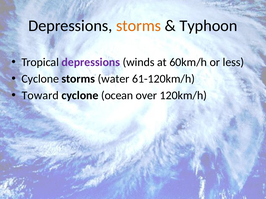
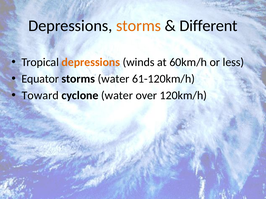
Typhoon: Typhoon -> Different (209, 26)
depressions colour: purple -> orange (91, 62)
Cyclone: Cyclone -> Equator (40, 79)
cyclone ocean: ocean -> water (117, 96)
